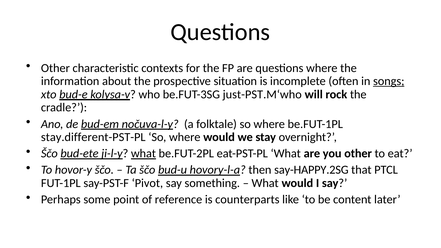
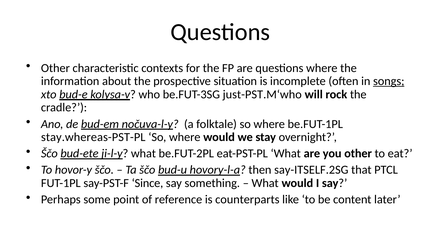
stay.different-PST-PL: stay.different-PST-PL -> stay.whereas-PST-PL (93, 137)
what underline: present -> none (143, 154)
say-HAPPY.2SG: say-HAPPY.2SG -> say-ITSELF.2SG (311, 170)
Pivot: Pivot -> Since (147, 183)
